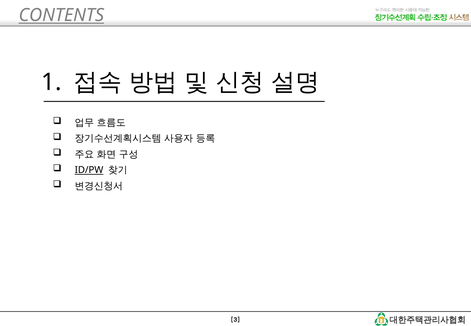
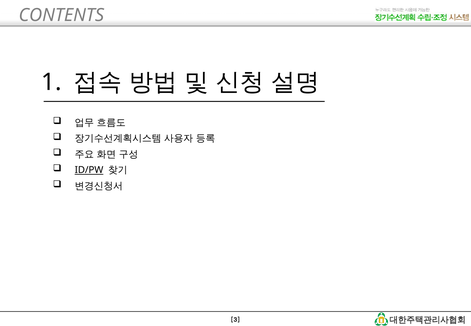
CONTENTS underline: present -> none (61, 15)
